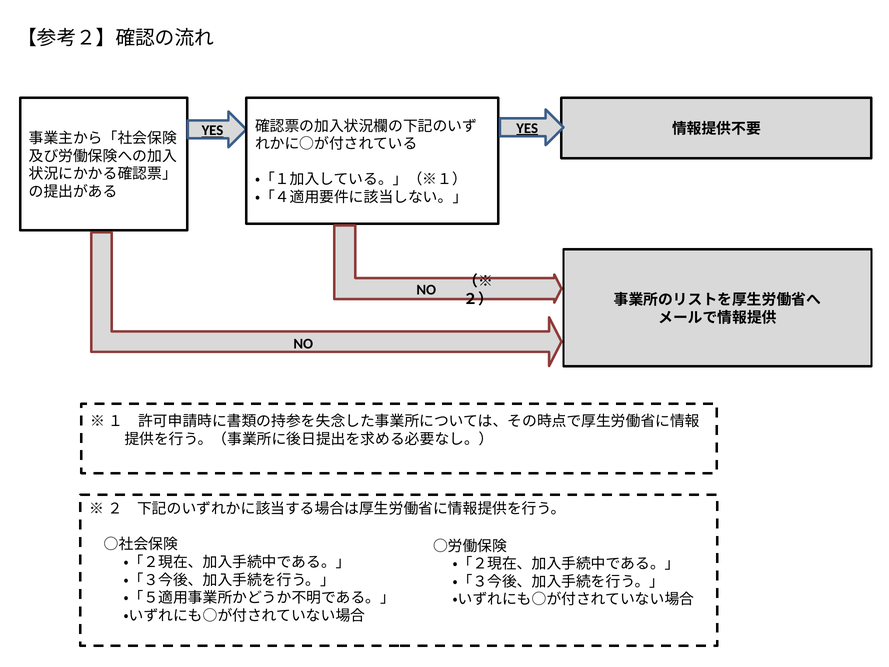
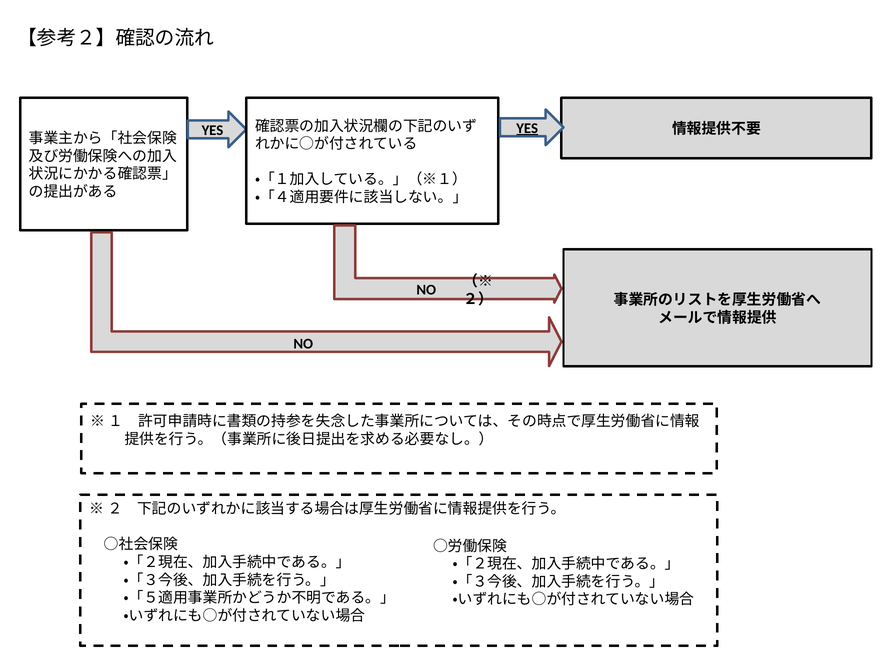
YES underline: present -> none (212, 130)
